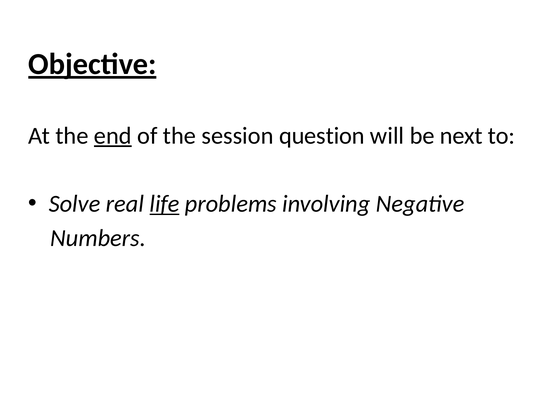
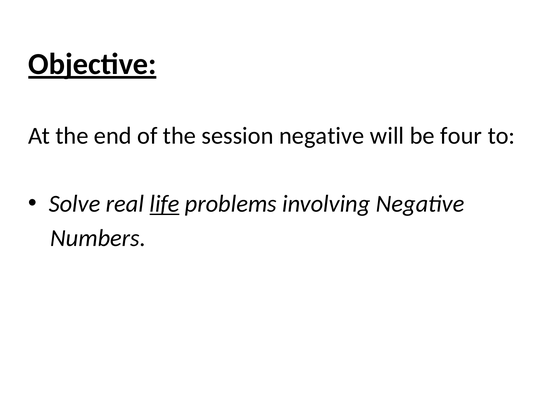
end underline: present -> none (113, 136)
session question: question -> negative (322, 136)
next: next -> four (461, 136)
